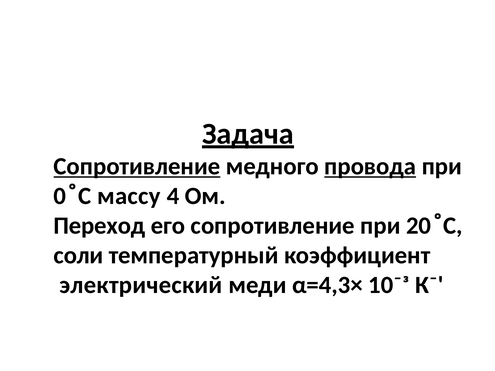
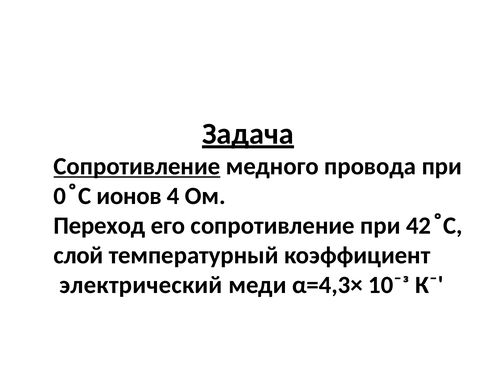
провода underline: present -> none (370, 167)
массу: массу -> ионов (129, 196)
20: 20 -> 42 (419, 226)
соли: соли -> слой (78, 256)
